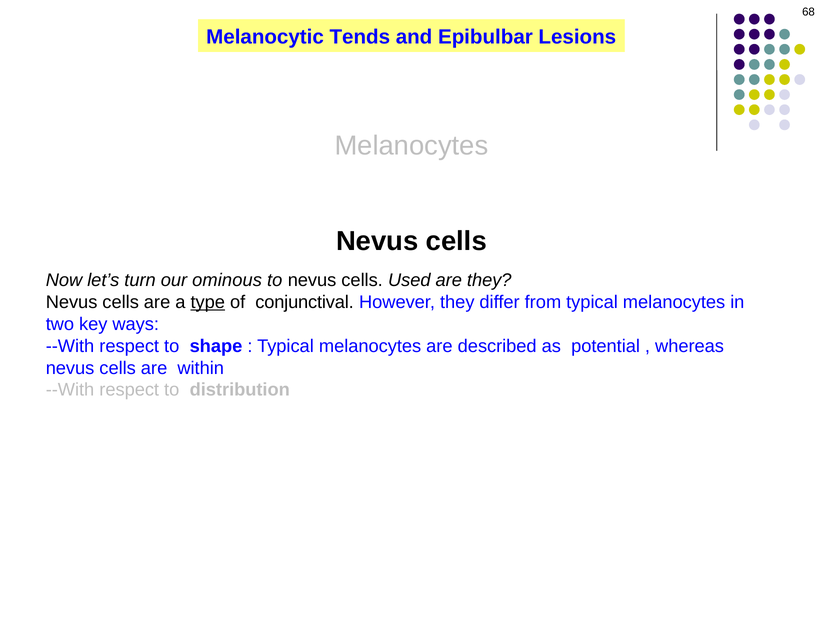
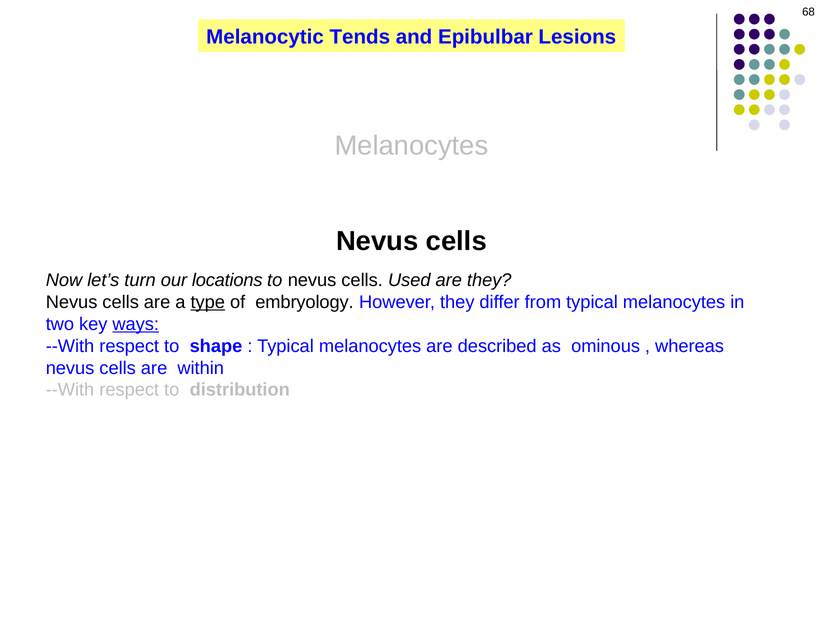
ominous: ominous -> locations (227, 280)
conjunctival: conjunctival -> embryology (304, 302)
ways underline: none -> present (136, 324)
potential: potential -> ominous (606, 346)
